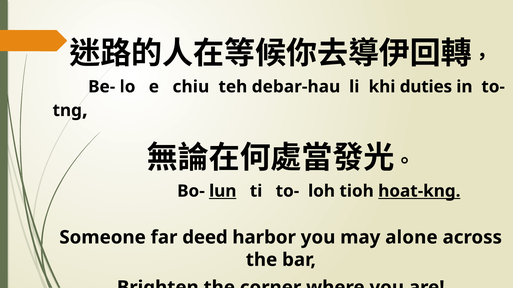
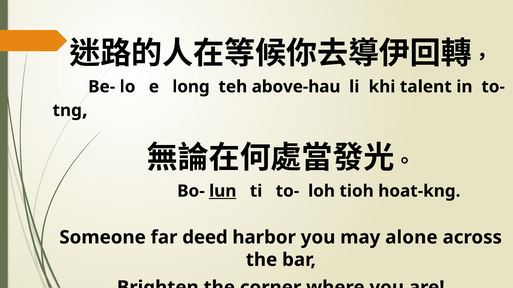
chiu: chiu -> long (191, 87)
debar-hau: debar-hau -> above-hau (296, 87)
duties: duties -> talent (426, 87)
hoat-kng underline: present -> none (419, 191)
